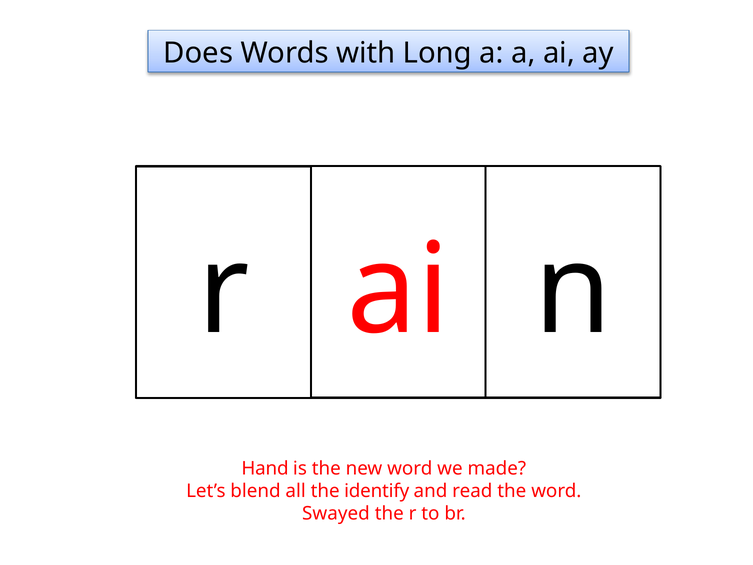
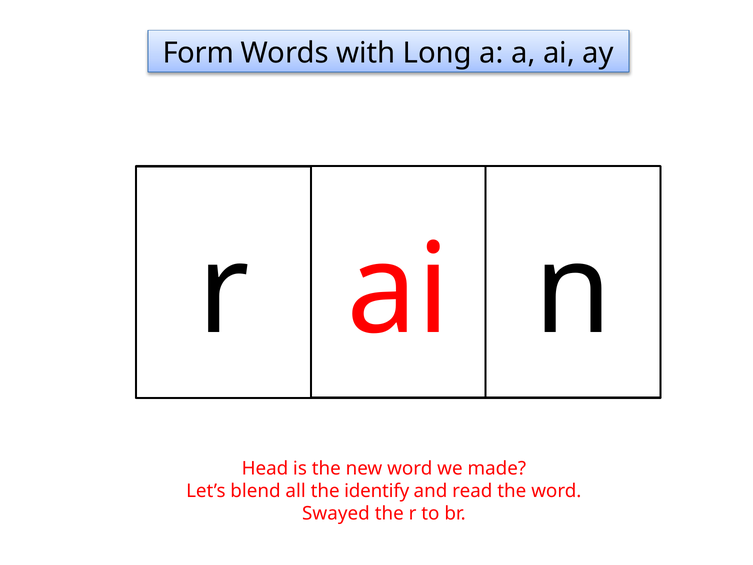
Does: Does -> Form (198, 53)
Hand: Hand -> Head (265, 468)
